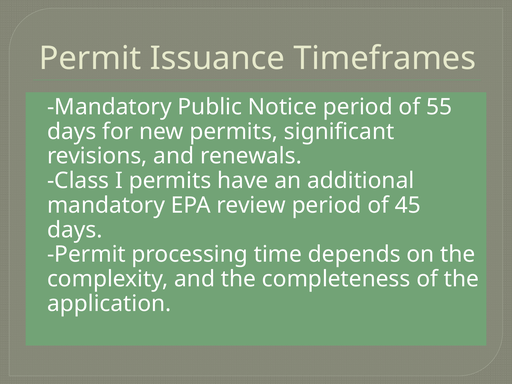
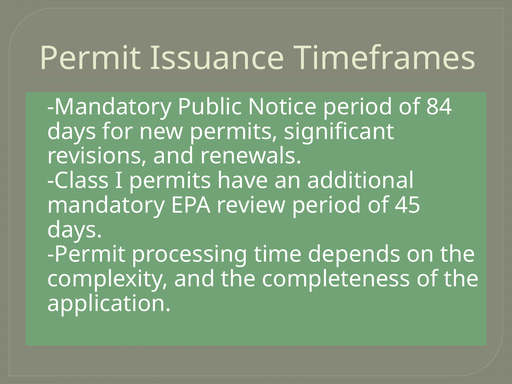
55: 55 -> 84 (439, 107)
